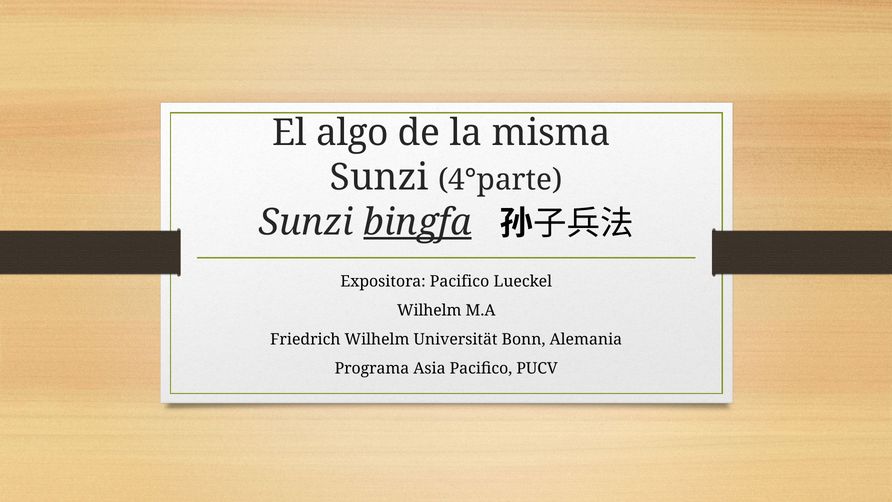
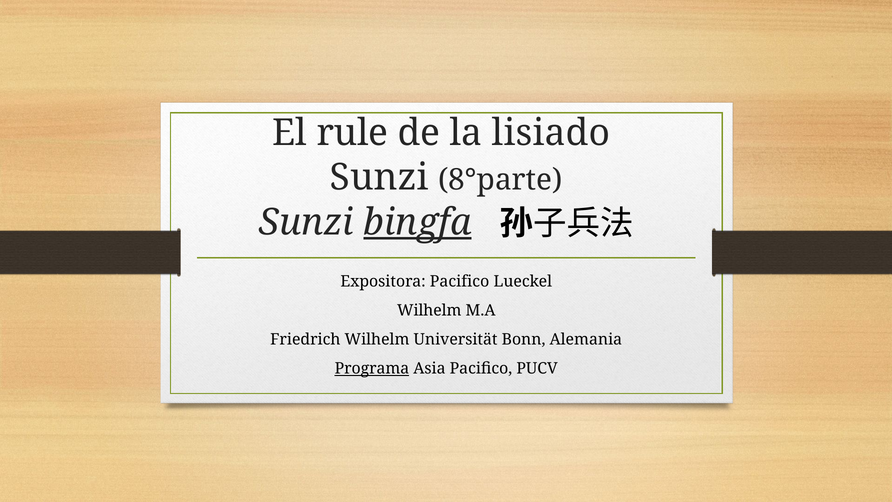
algo: algo -> rule (352, 133)
misma: misma -> lisiado (551, 133)
4°parte: 4°parte -> 8°parte (500, 180)
Programa underline: none -> present (372, 369)
